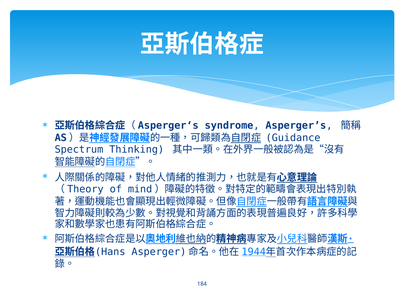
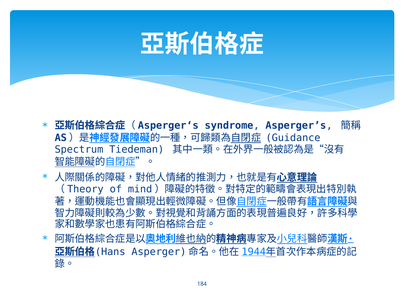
Thinking: Thinking -> Tiedeman (137, 150)
